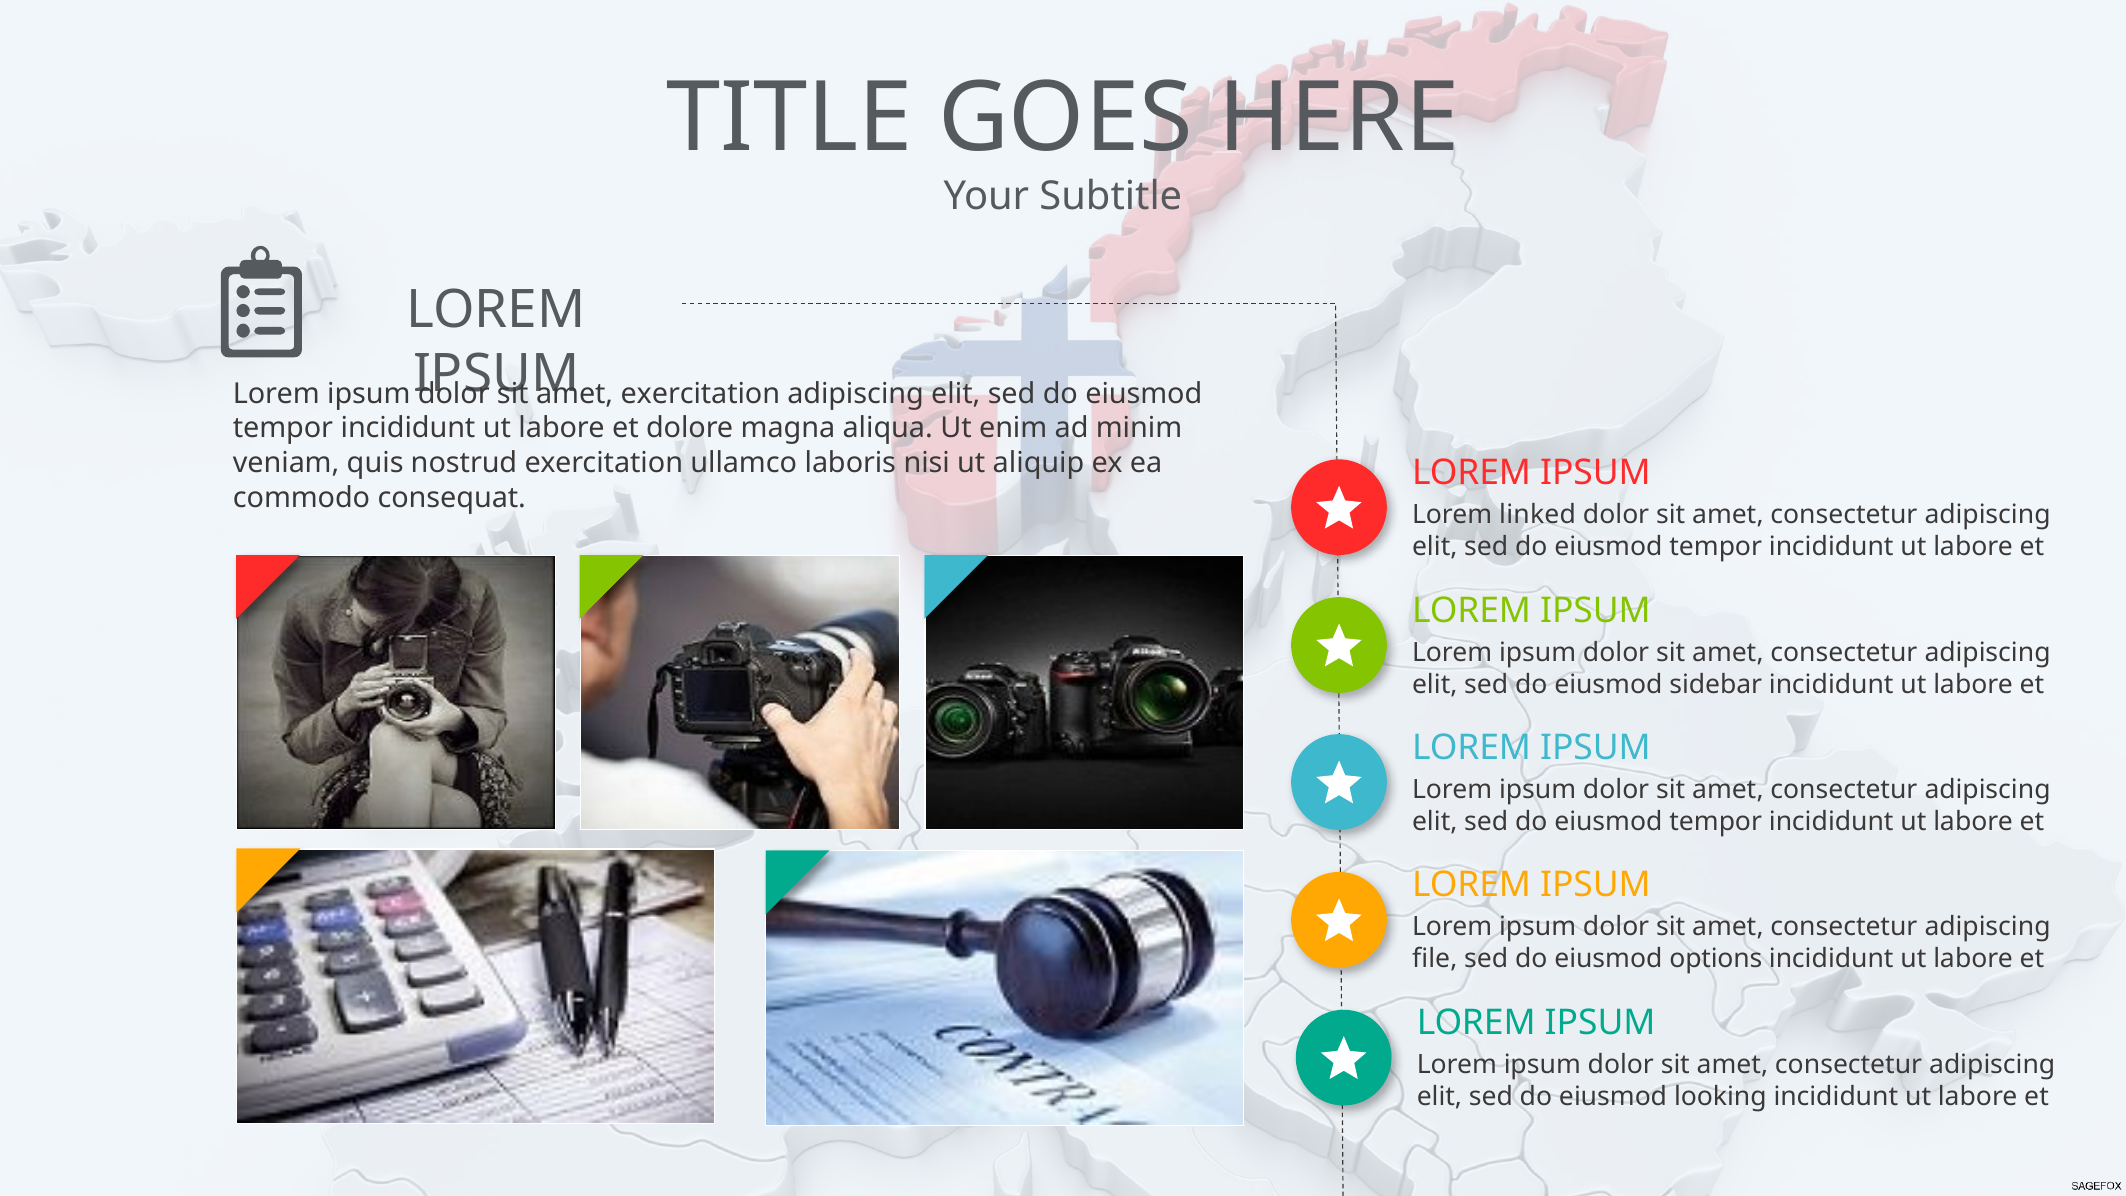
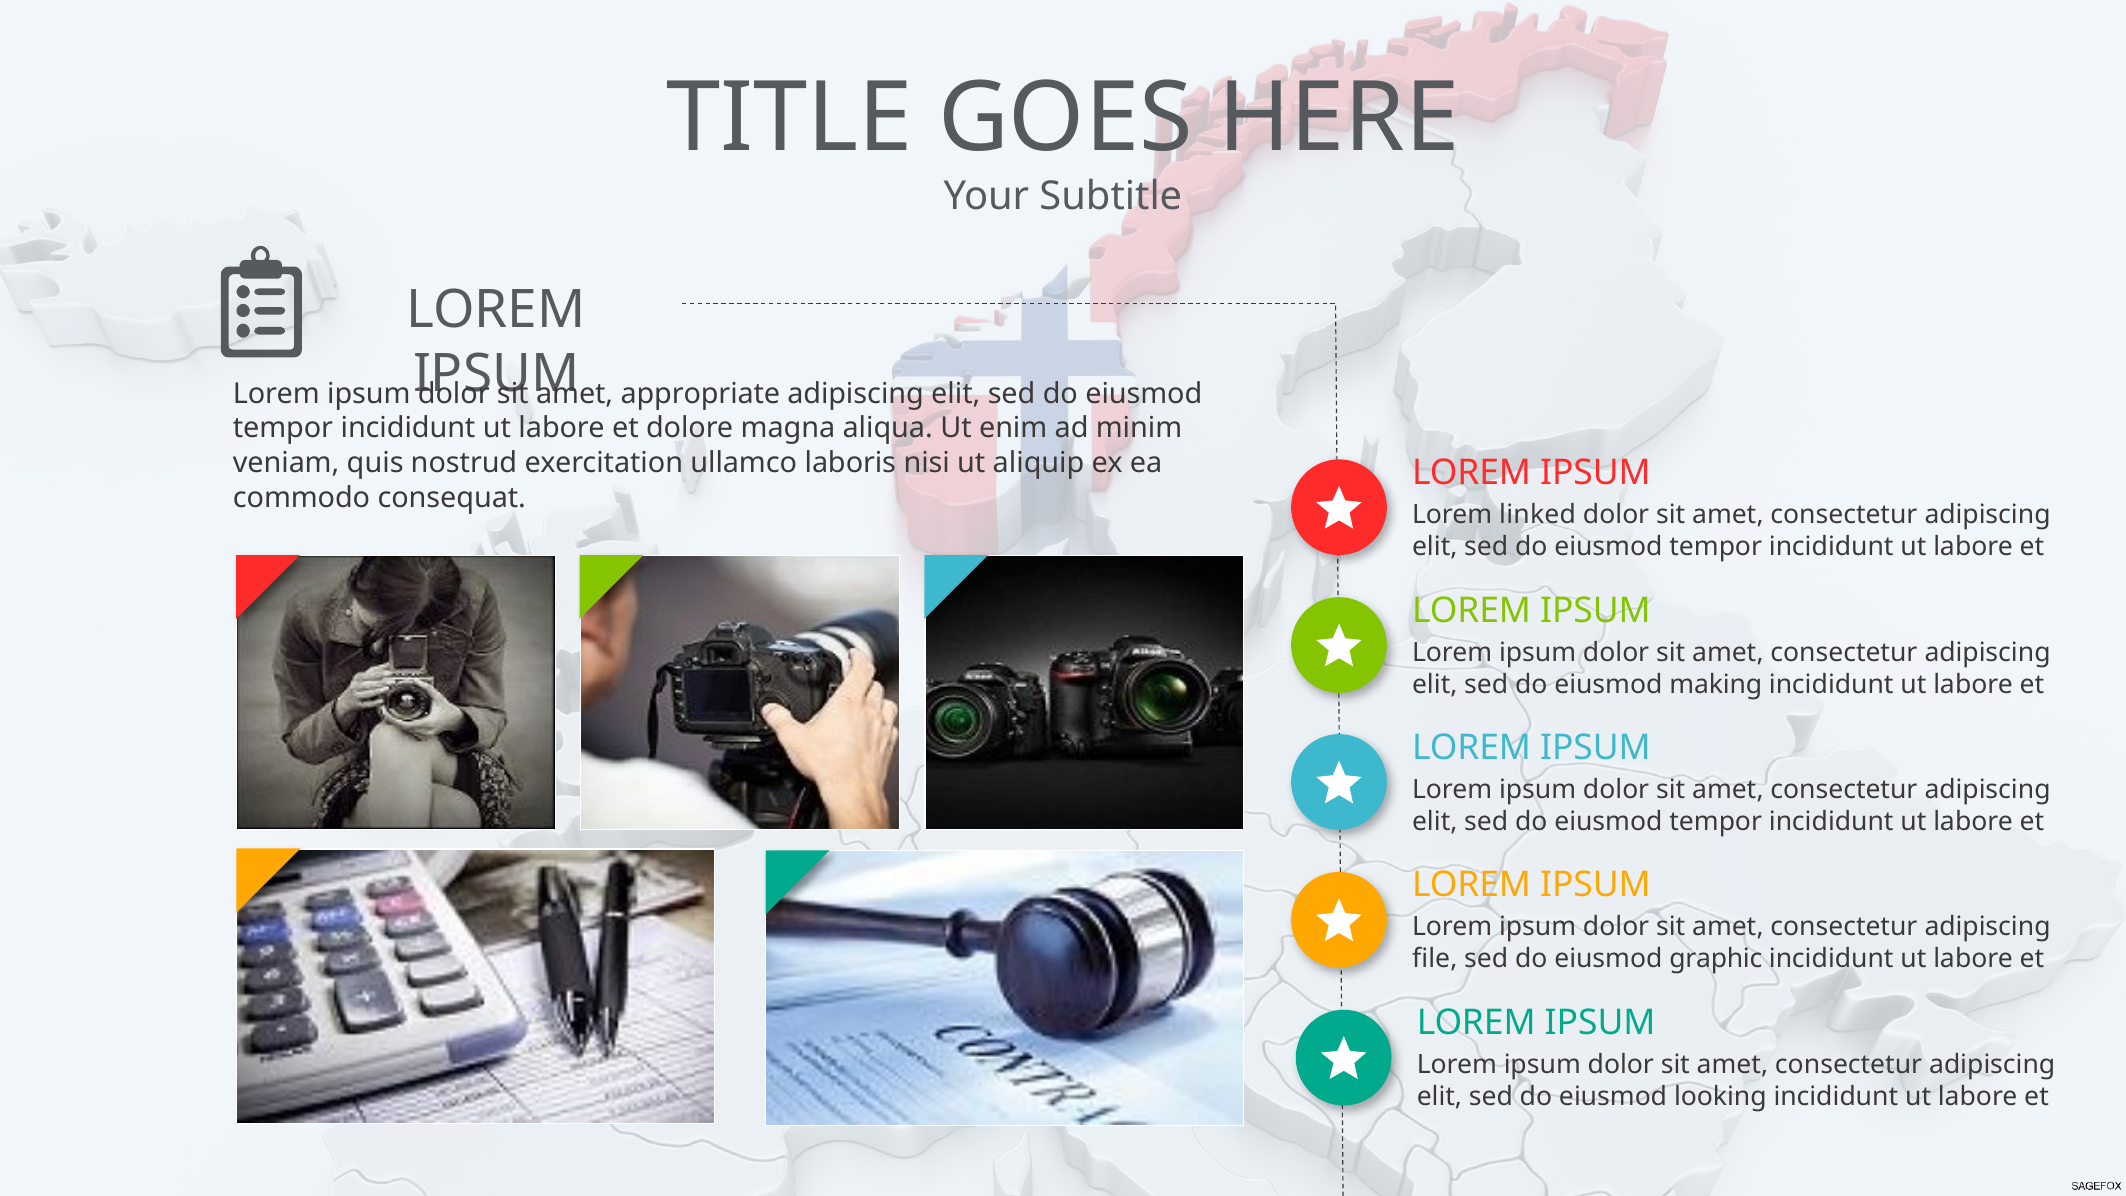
exercitation: exercitation -> appropriate (700, 394)
sidebar: sidebar -> making (1716, 684)
options: options -> graphic (1716, 959)
